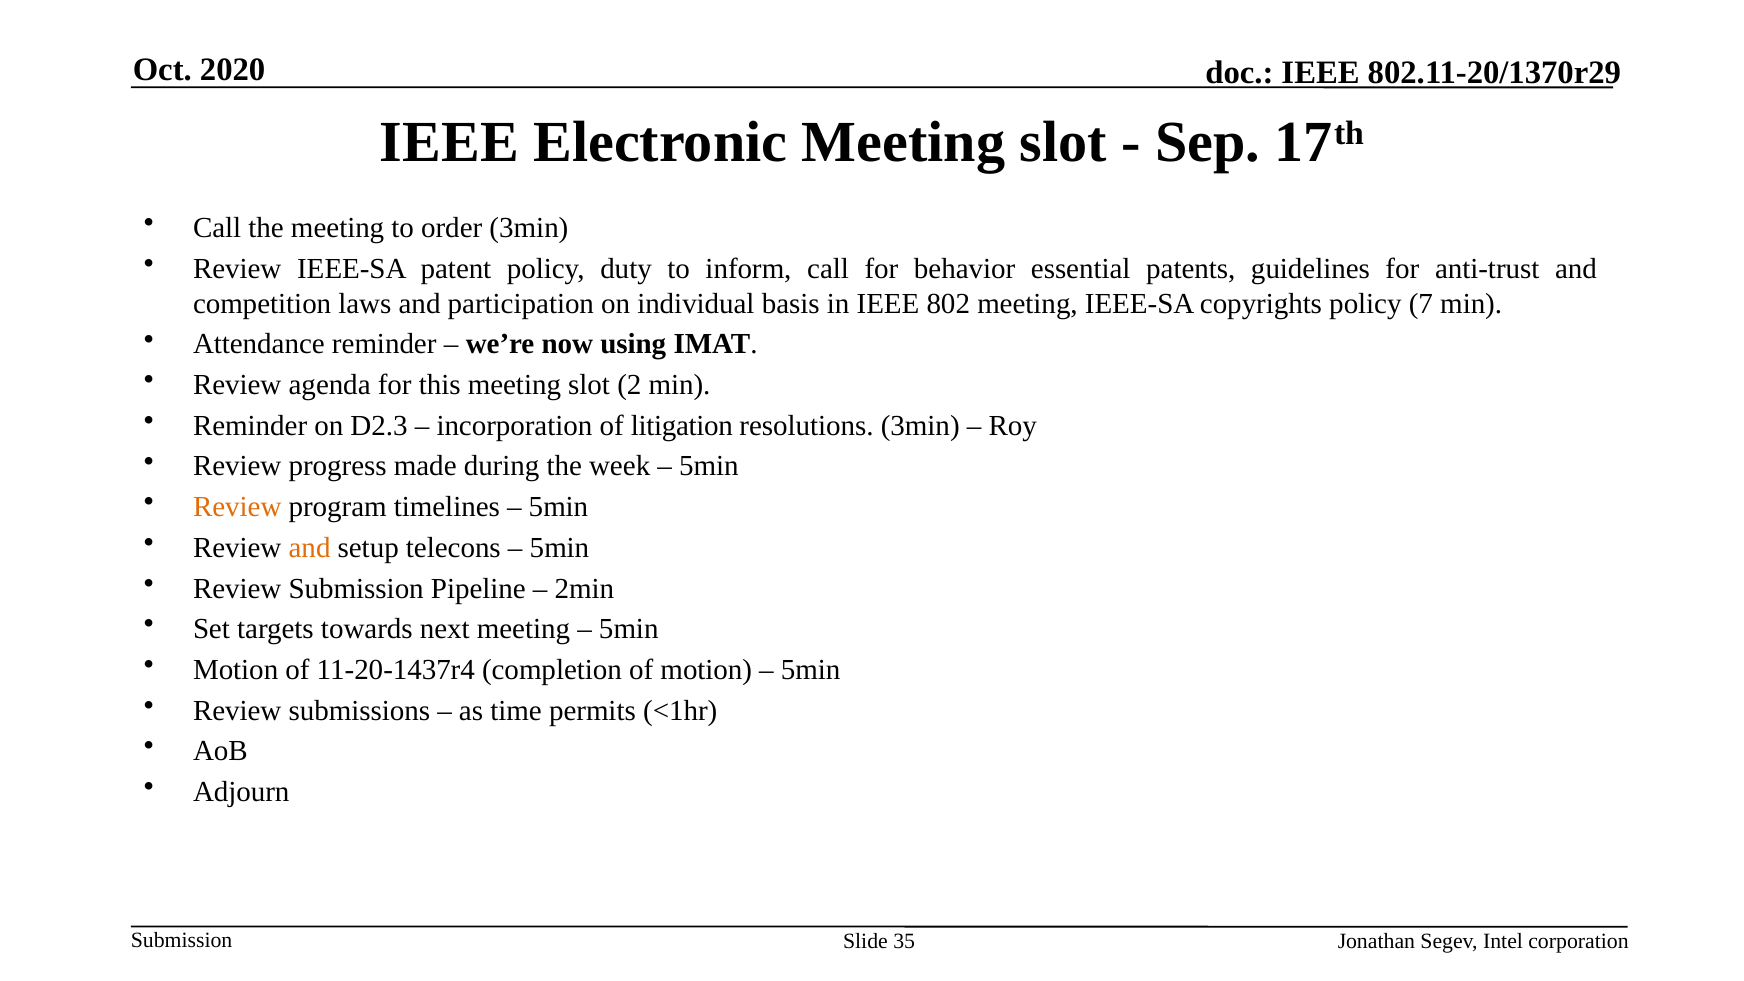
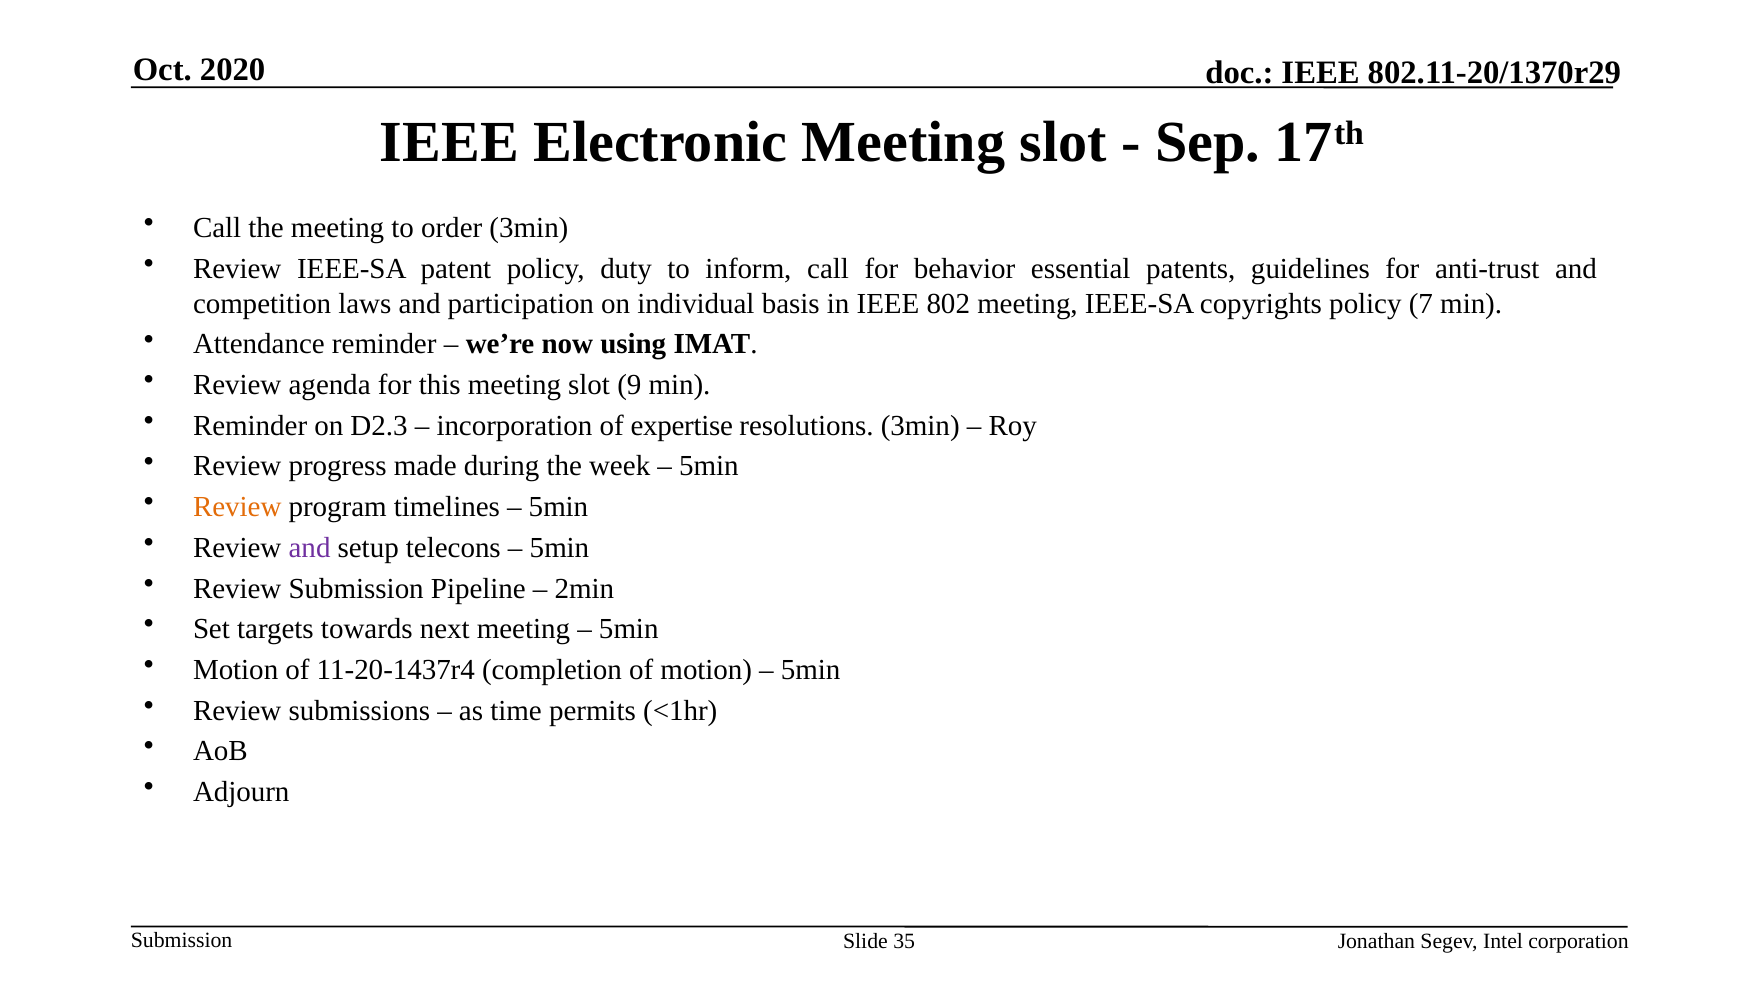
2: 2 -> 9 (629, 385)
litigation: litigation -> expertise (682, 426)
and colour: orange -> purple (310, 548)
